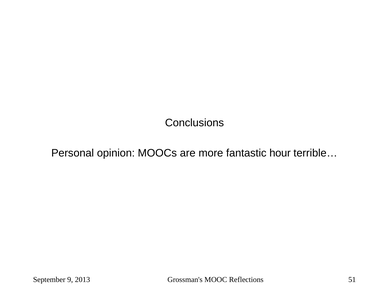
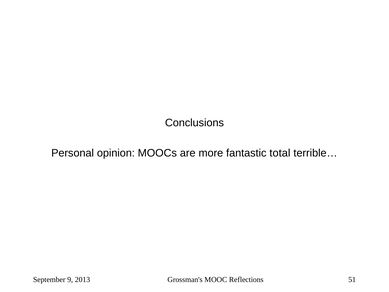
hour: hour -> total (280, 153)
